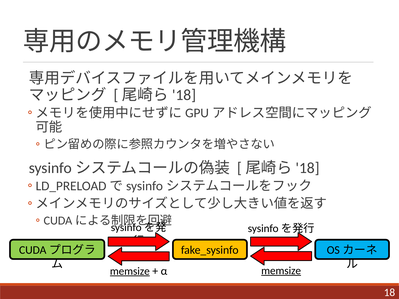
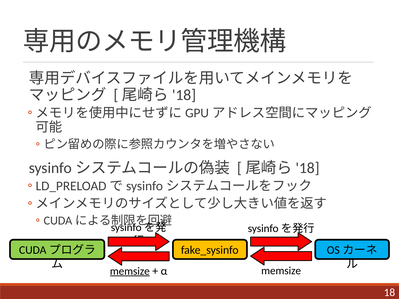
memsize underline: present -> none (281, 271)
